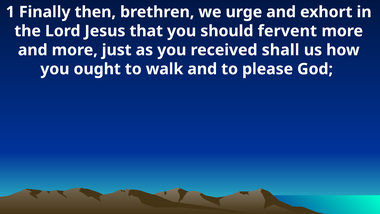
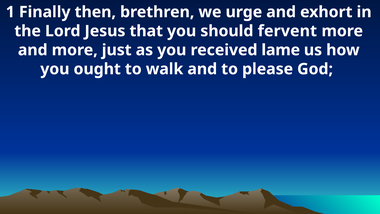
shall: shall -> lame (281, 50)
